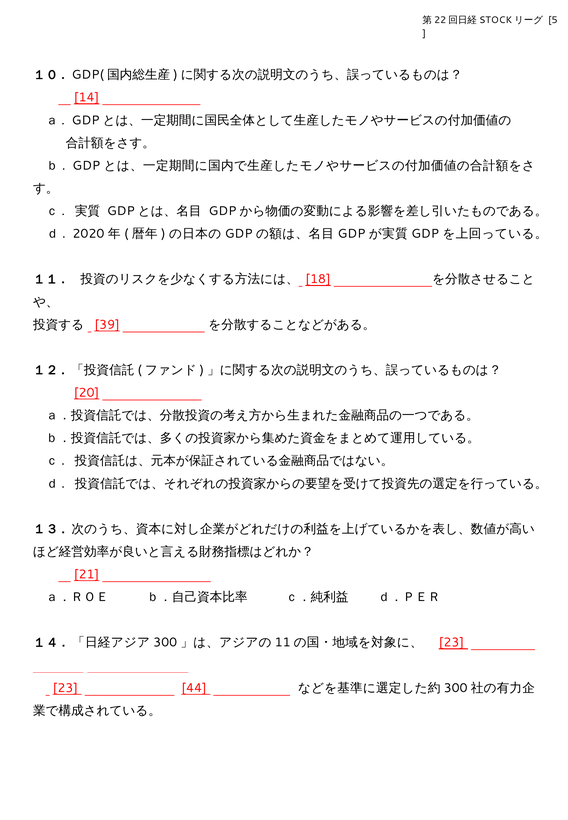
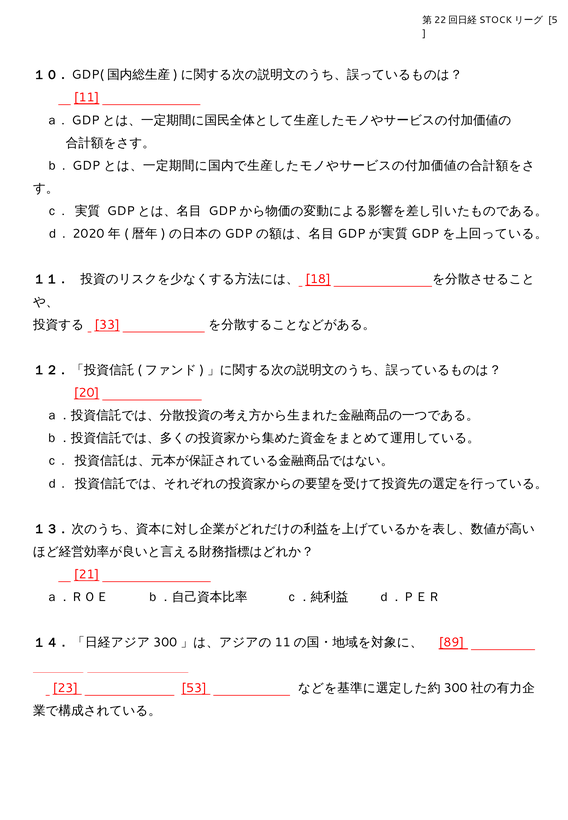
14: 14 -> 11 (87, 98)
39: 39 -> 33 (107, 325)
23: 23 -> 89 (451, 643)
44: 44 -> 53 (194, 688)
